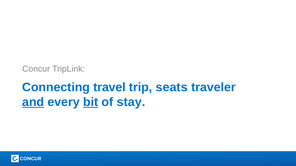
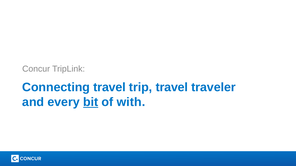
trip seats: seats -> travel (172, 88)
and underline: present -> none (33, 102)
stay: stay -> with (131, 102)
